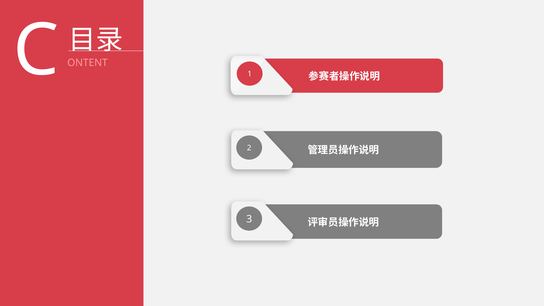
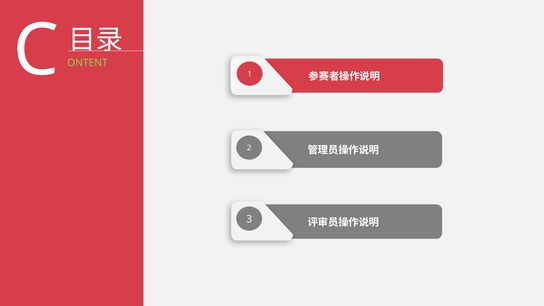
ONTENT colour: pink -> light green (87, 63)
